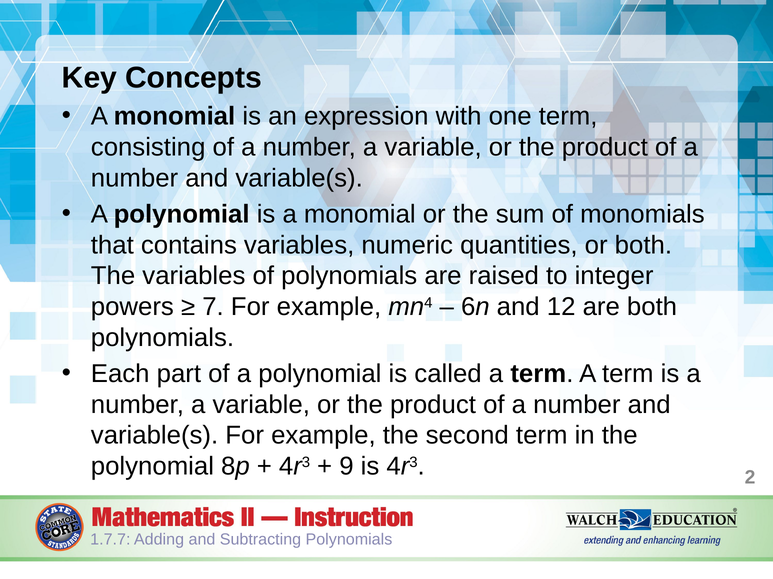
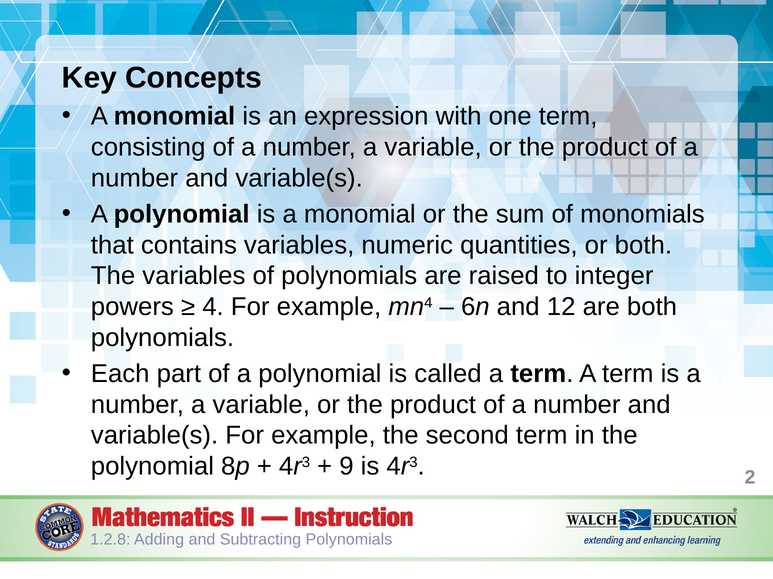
7: 7 -> 4 (213, 307)
1.7.7: 1.7.7 -> 1.2.8 (110, 540)
